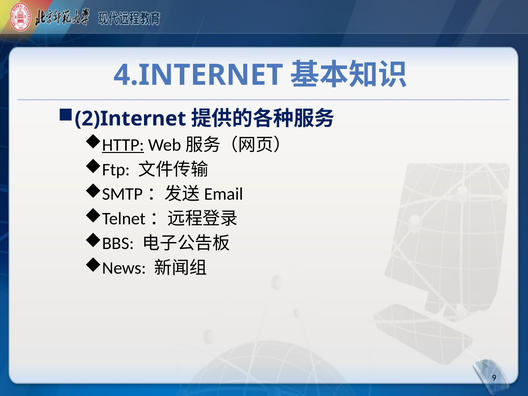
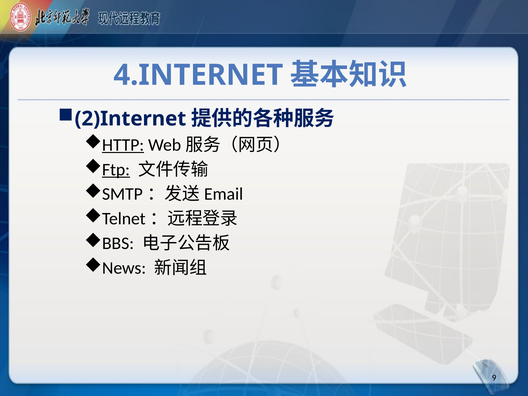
Ftp underline: none -> present (116, 170)
